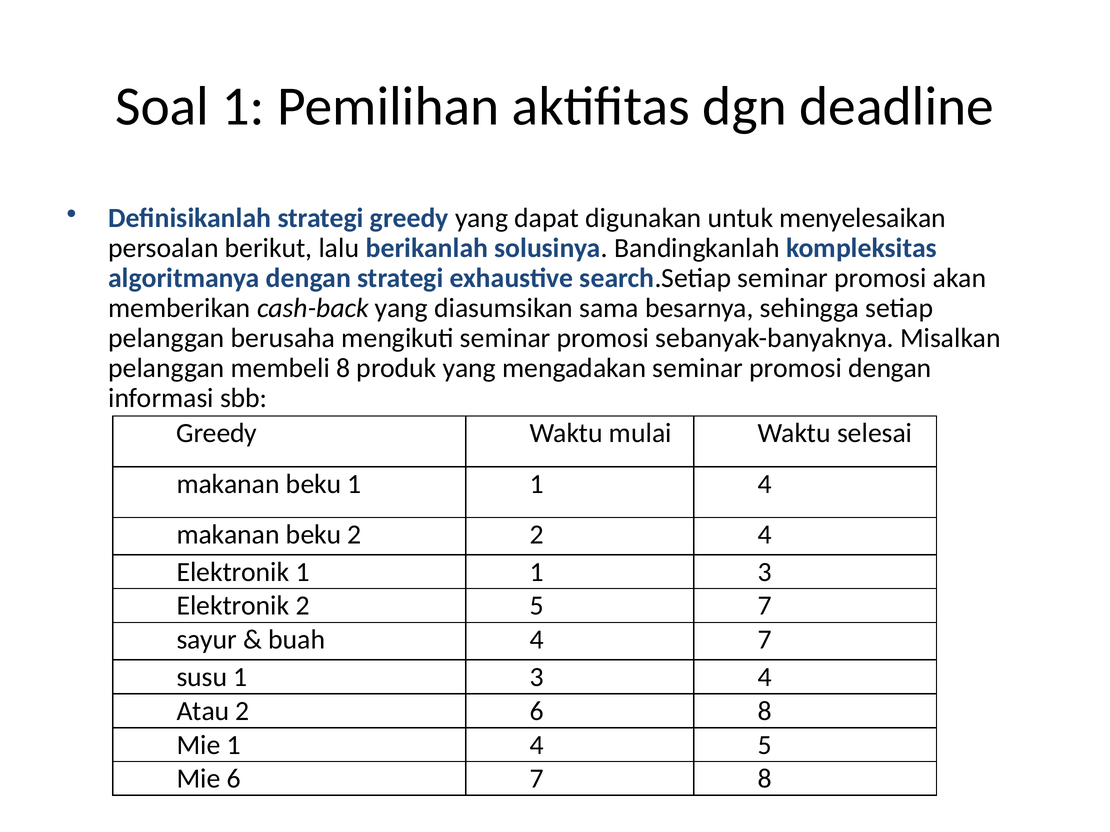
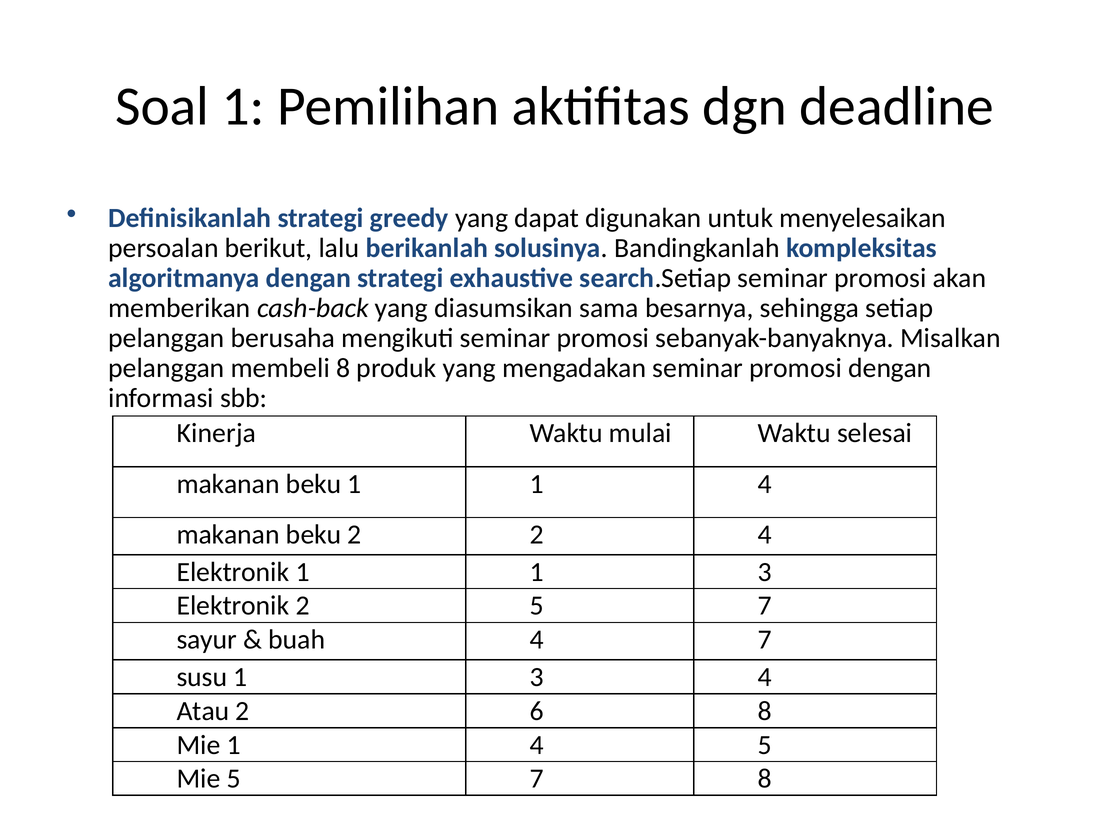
Greedy: Greedy -> Kinerja (216, 434)
Mie 6: 6 -> 5 (234, 779)
